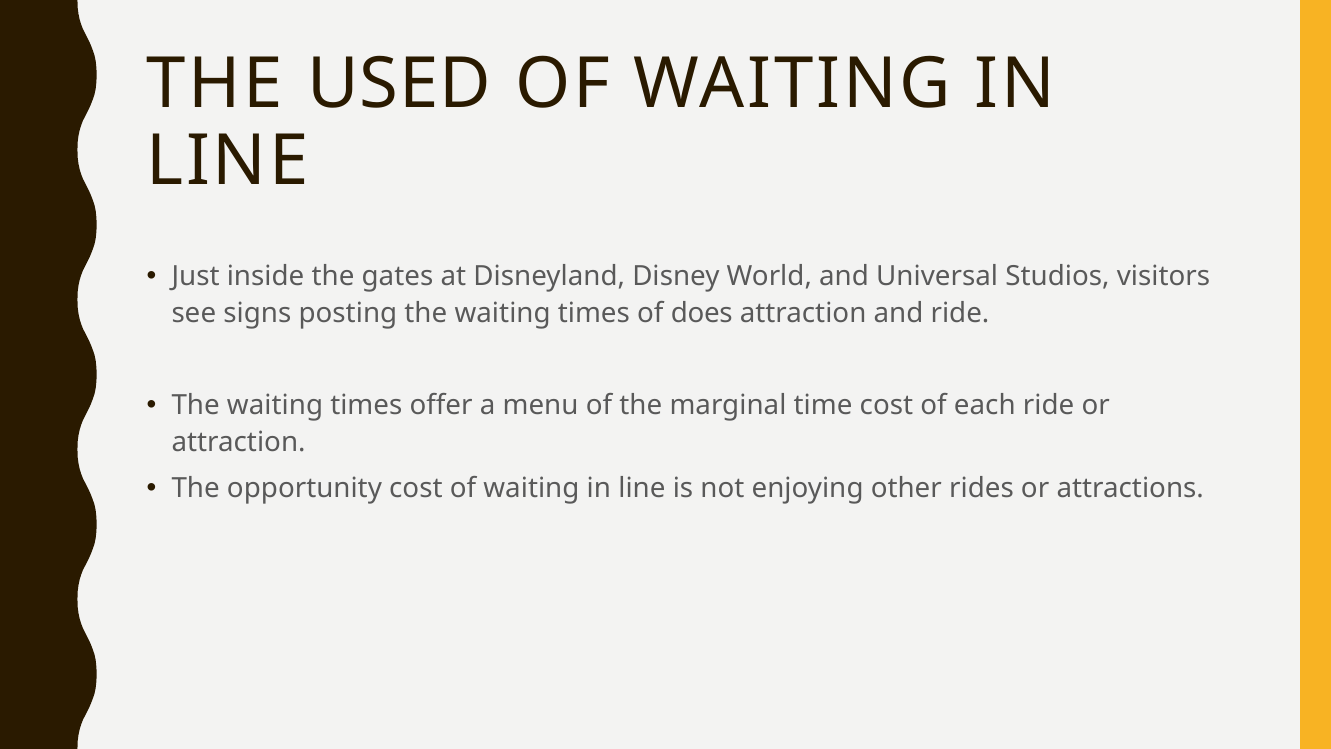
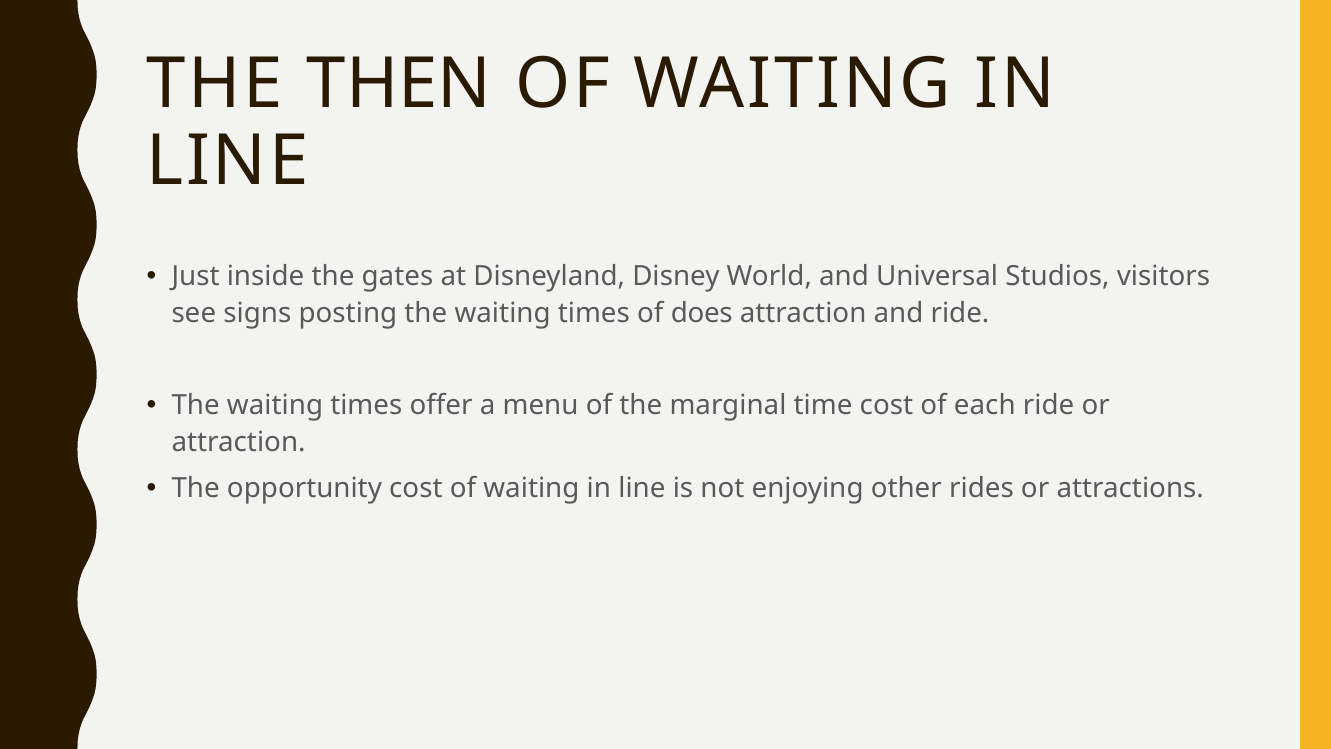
USED: USED -> THEN (399, 84)
